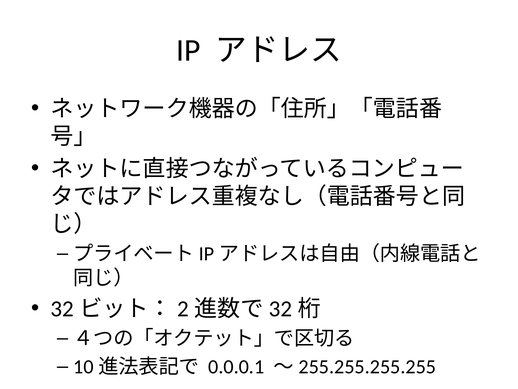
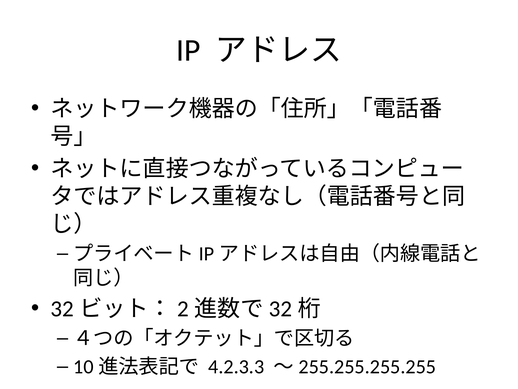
0.0.0.1: 0.0.0.1 -> 4.2.3.3 (236, 366)
